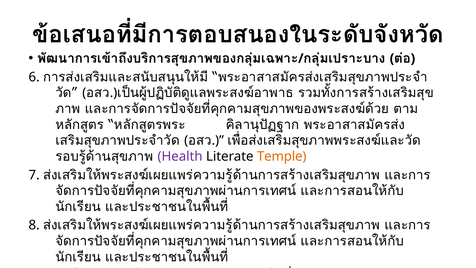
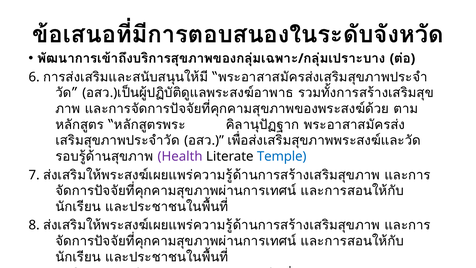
Temple colour: orange -> blue (282, 156)
